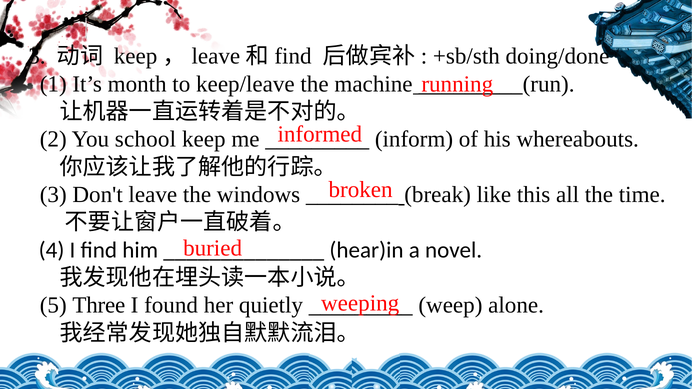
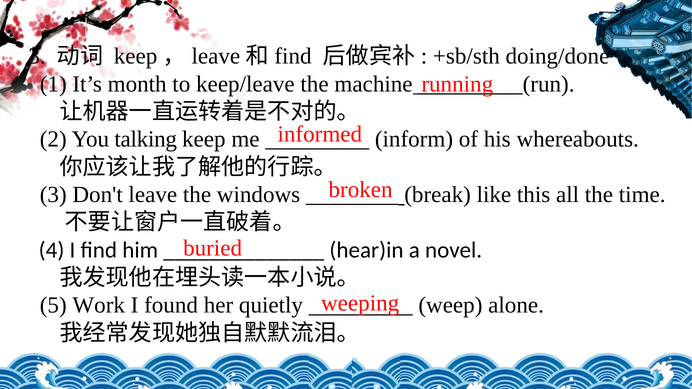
school: school -> talking (146, 139)
Three: Three -> Work (99, 306)
